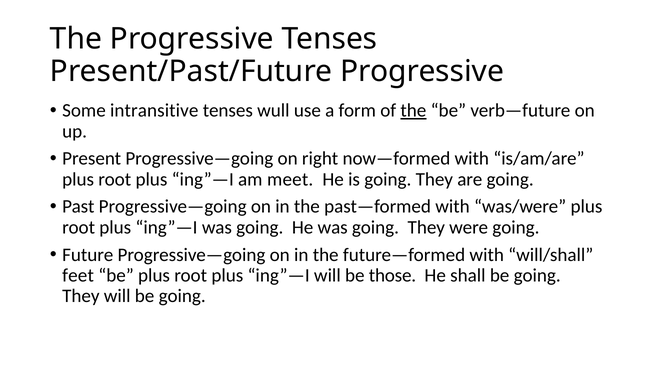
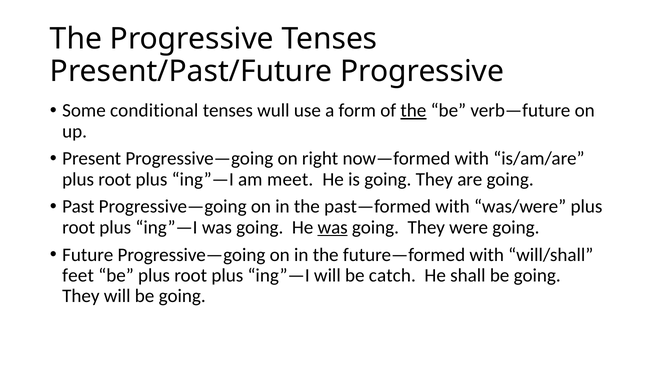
intransitive: intransitive -> conditional (154, 111)
was underline: none -> present (333, 228)
those: those -> catch (392, 276)
